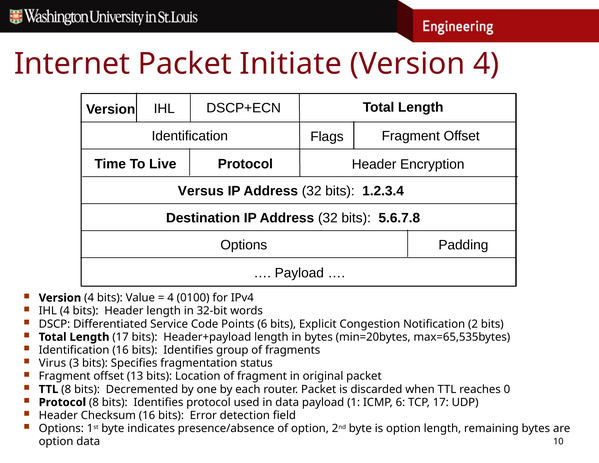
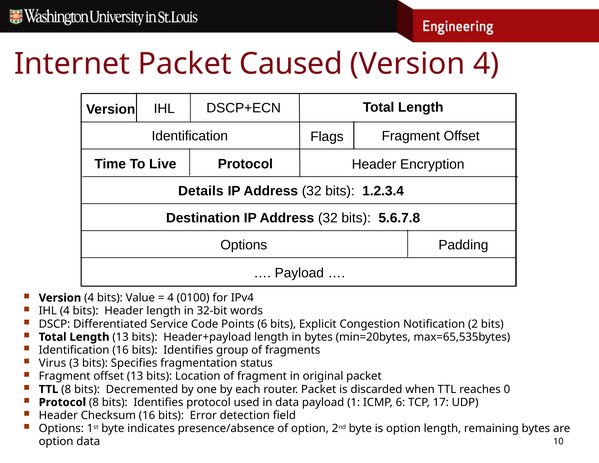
Initiate: Initiate -> Caused (291, 64)
Versus: Versus -> Details (201, 191)
Length 17: 17 -> 13 (121, 337)
